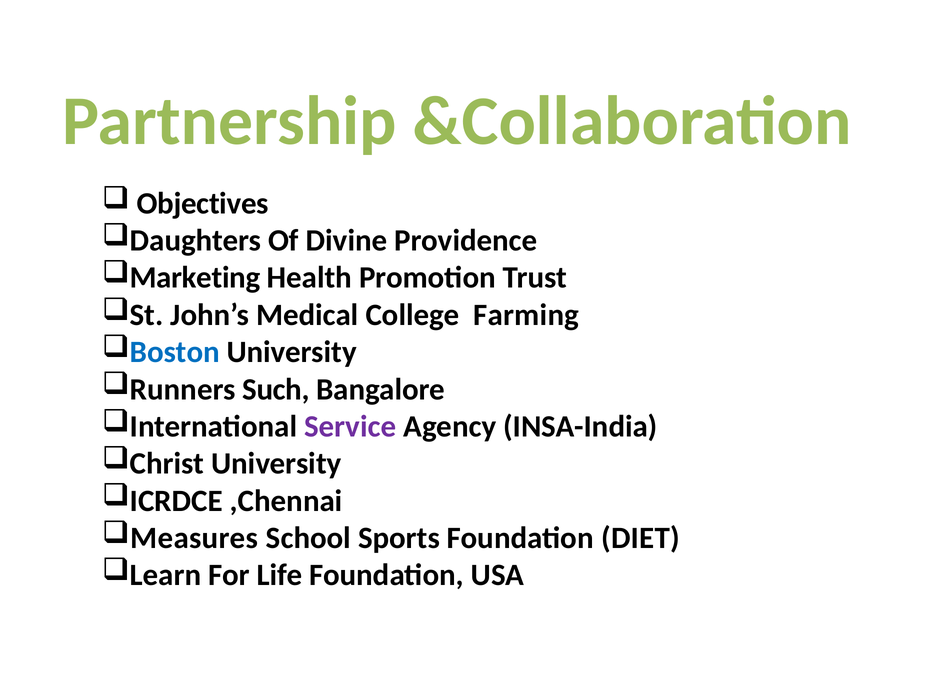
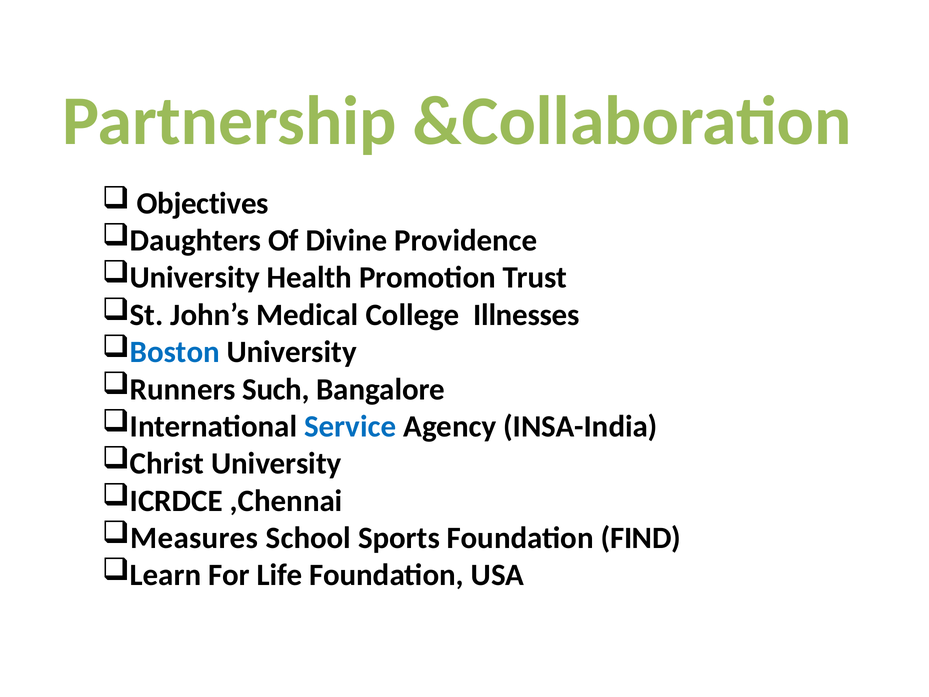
Marketing: Marketing -> University (195, 278)
Farming: Farming -> Illnesses (526, 315)
Service colour: purple -> blue (350, 426)
DIET: DIET -> FIND (641, 538)
